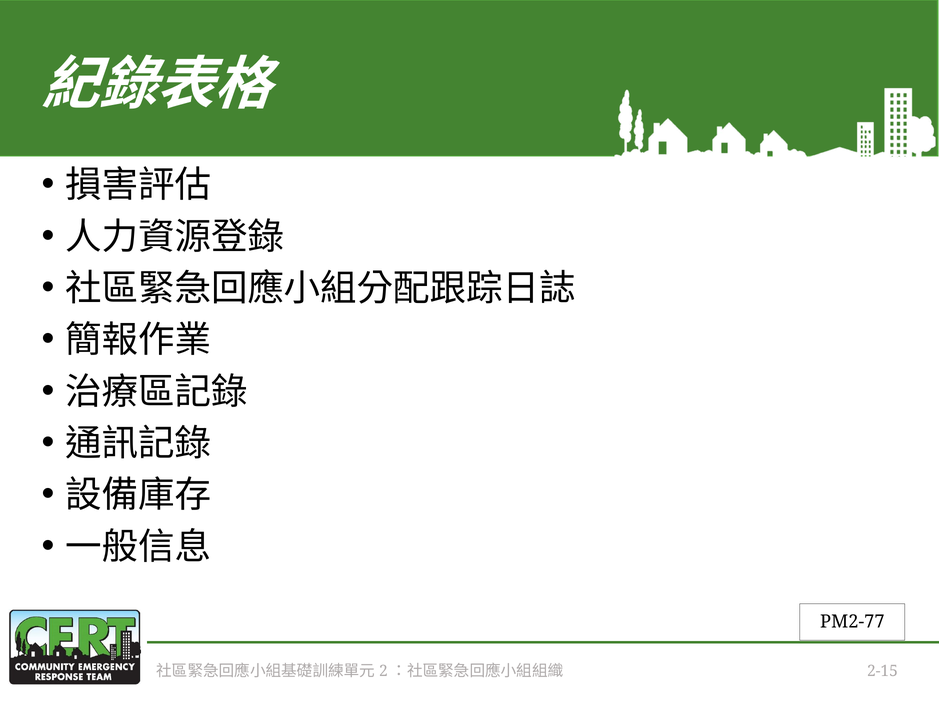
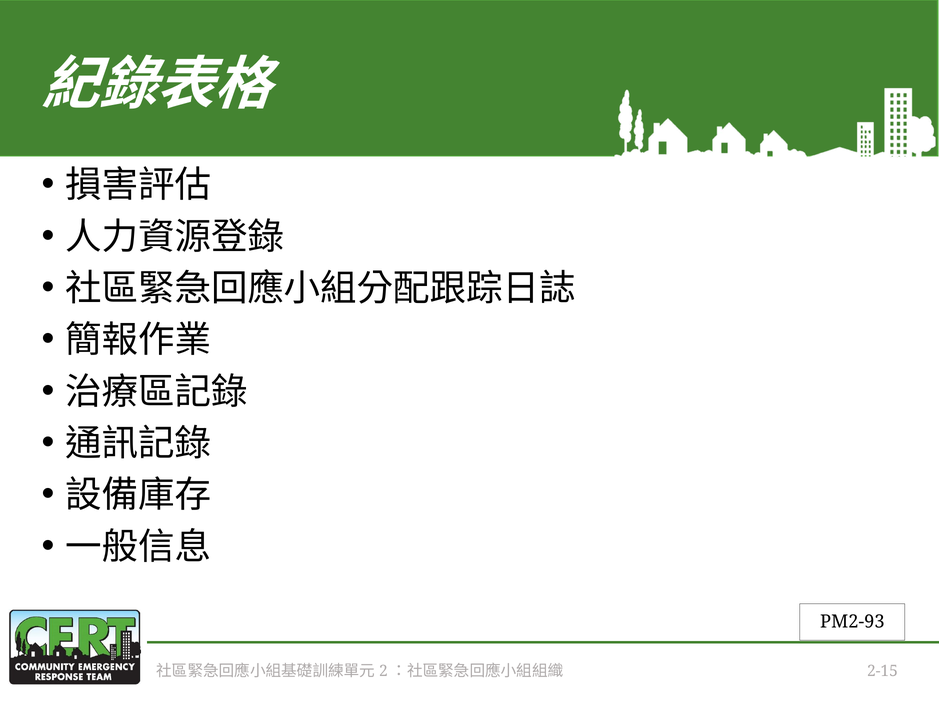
PM2-77: PM2-77 -> PM2-93 (852, 622)
